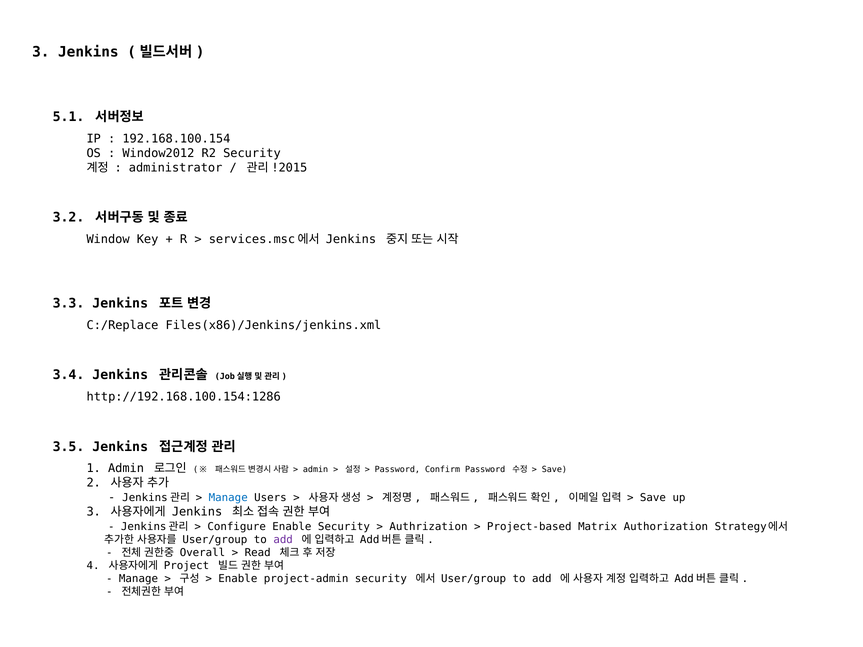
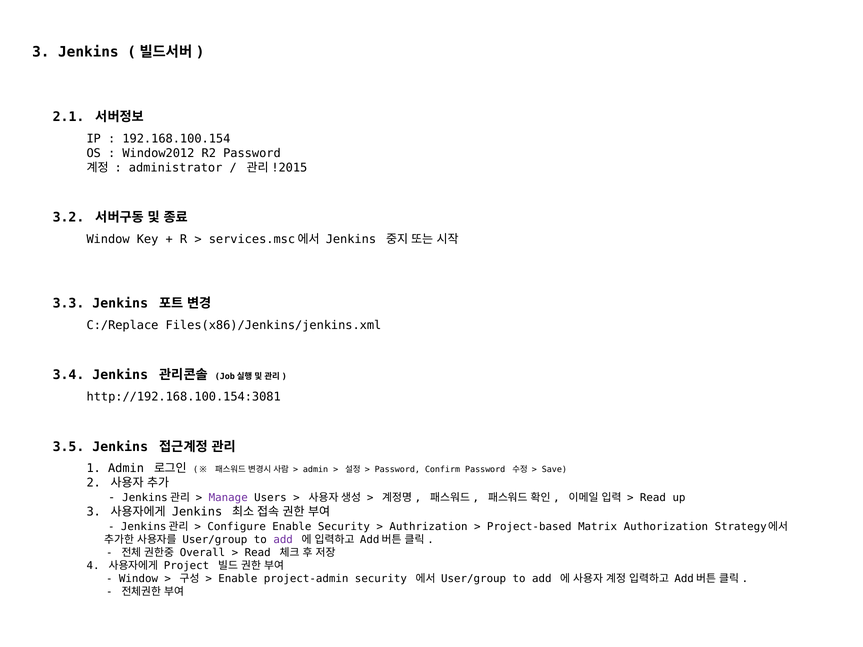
5.1: 5.1 -> 2.1 (69, 117)
R2 Security: Security -> Password (252, 153)
http://192.168.100.154:1286: http://192.168.100.154:1286 -> http://192.168.100.154:3081 (184, 397)
Manage colour: blue -> purple (228, 498)
Save: Save -> Read (653, 498)
Manage: Manage -> Window (138, 579)
